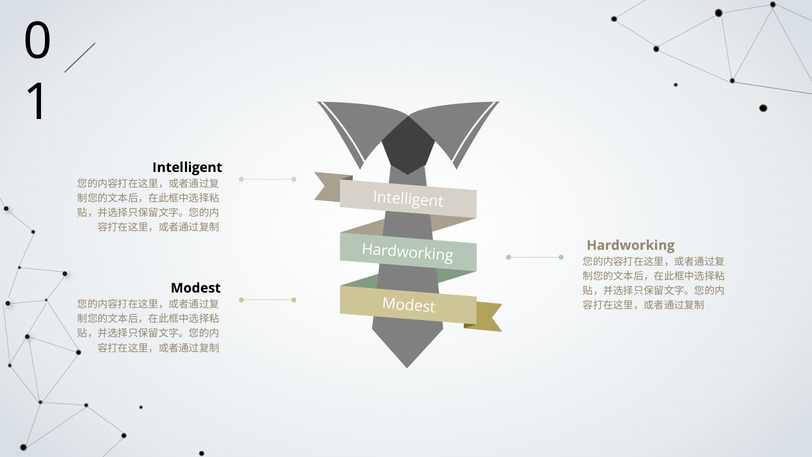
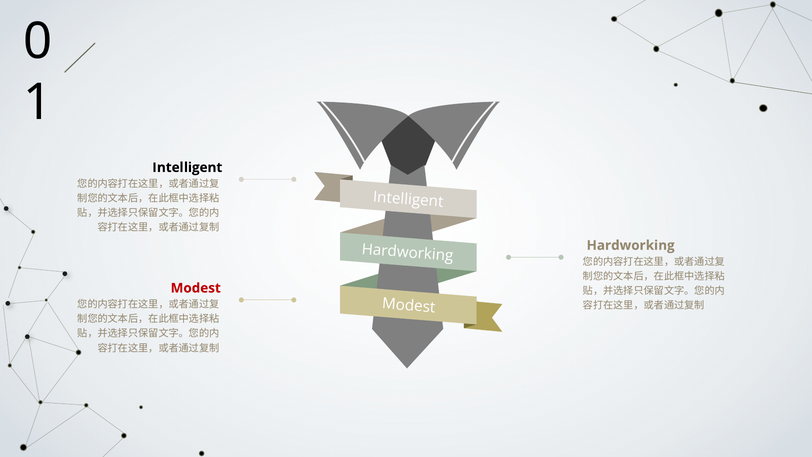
Modest colour: black -> red (196, 288)
